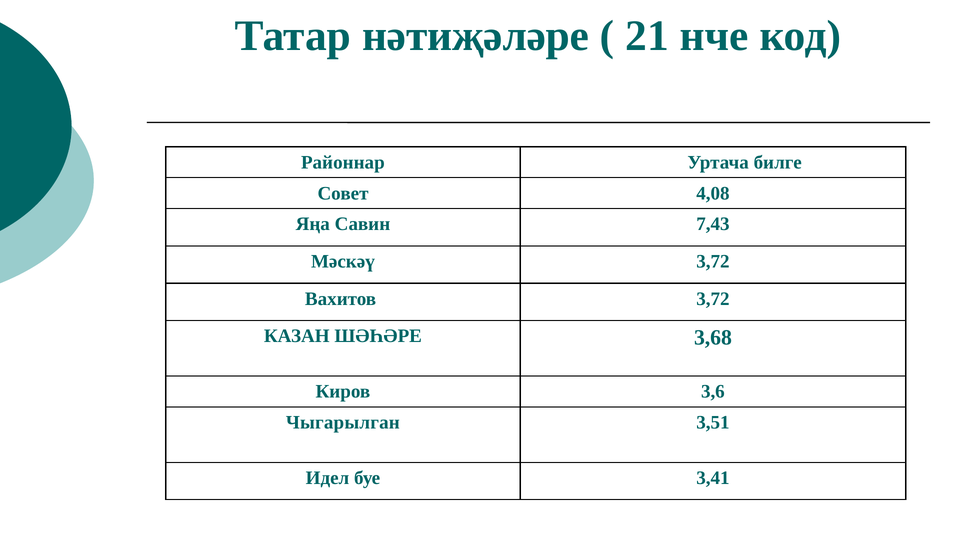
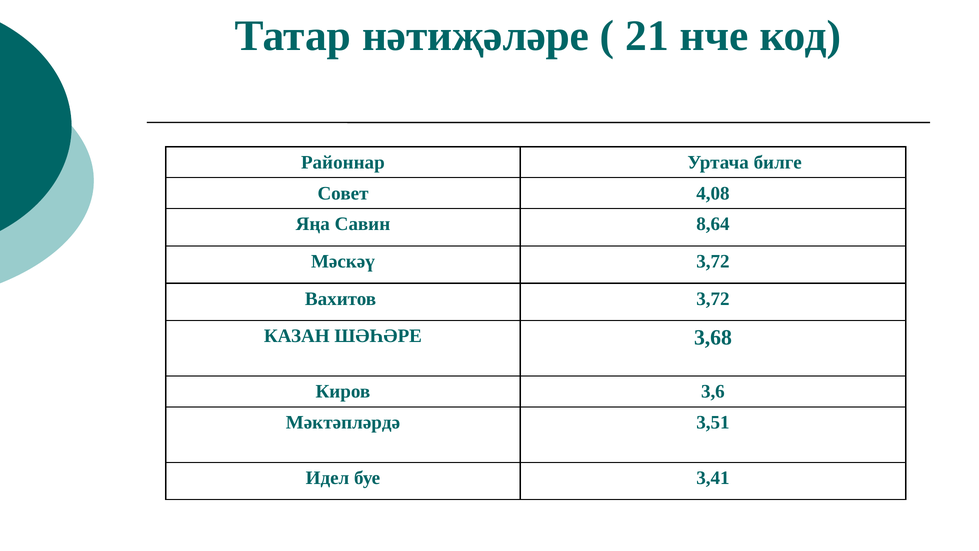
7,43: 7,43 -> 8,64 (713, 224)
Чыгарылган: Чыгарылган -> Мәктәпләрдә (343, 422)
